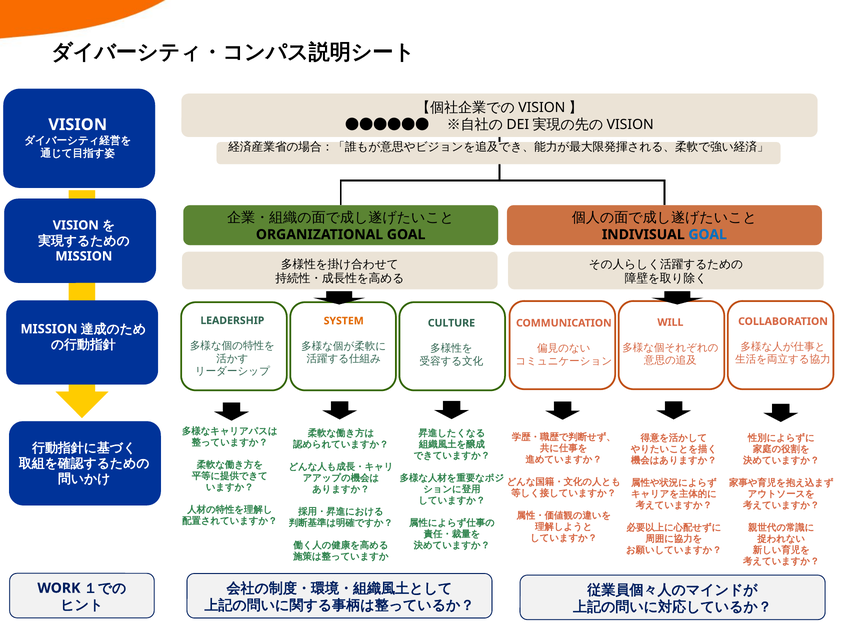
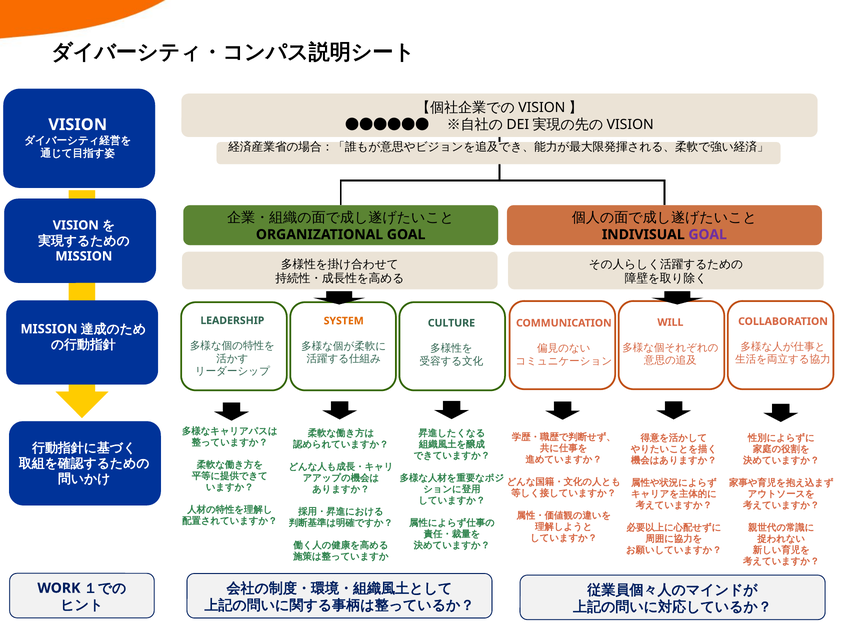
GOAL colour: blue -> purple (708, 234)
